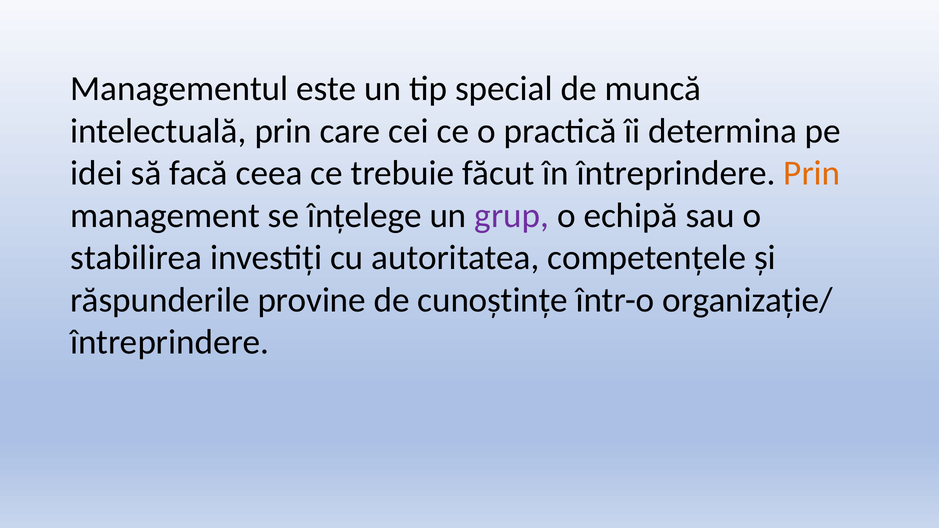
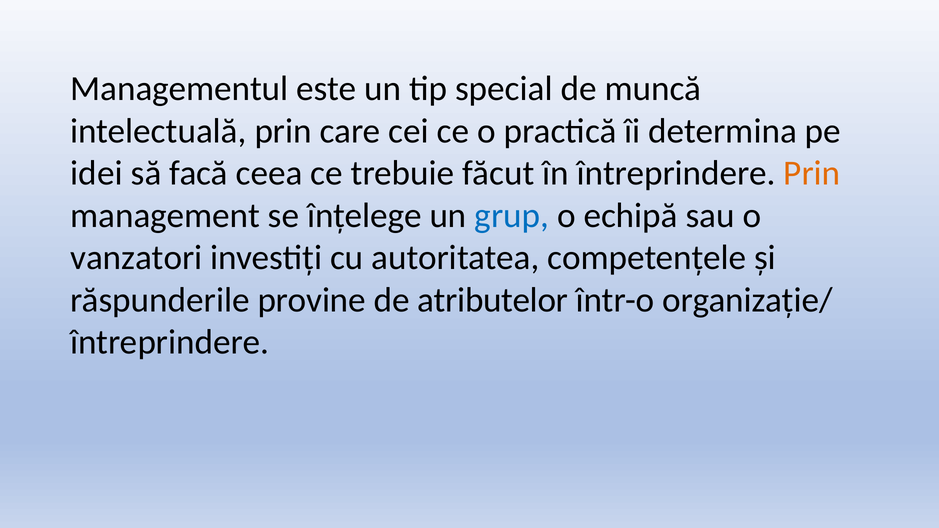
grup colour: purple -> blue (512, 216)
stabilirea: stabilirea -> vanzatori (136, 258)
cunoştinţe: cunoştinţe -> atributelor (493, 300)
